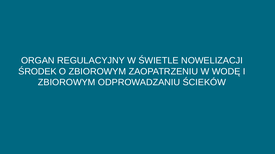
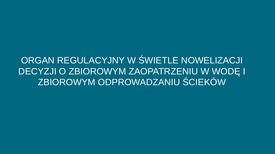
ŚRODEK: ŚRODEK -> DECYZJI (37, 72)
